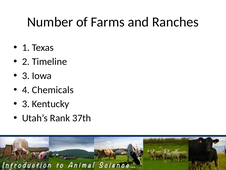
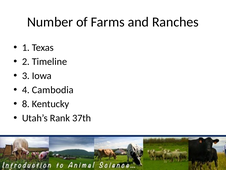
Chemicals: Chemicals -> Cambodia (53, 90)
3: 3 -> 8 (26, 104)
